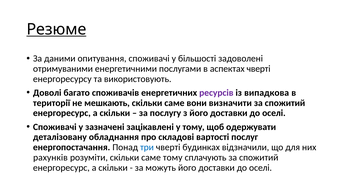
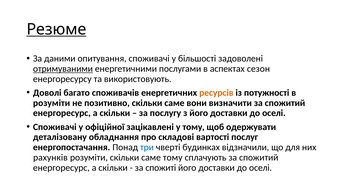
отримуваними underline: none -> present (63, 69)
аспектах чверті: чверті -> сезон (258, 69)
ресурсів colour: purple -> orange (216, 93)
випадкова: випадкова -> потужності (267, 93)
території: території -> розуміти (52, 103)
мешкають: мешкають -> позитивно (107, 103)
зазначені: зазначені -> офіційної (105, 127)
можуть: можуть -> спожиті (161, 167)
